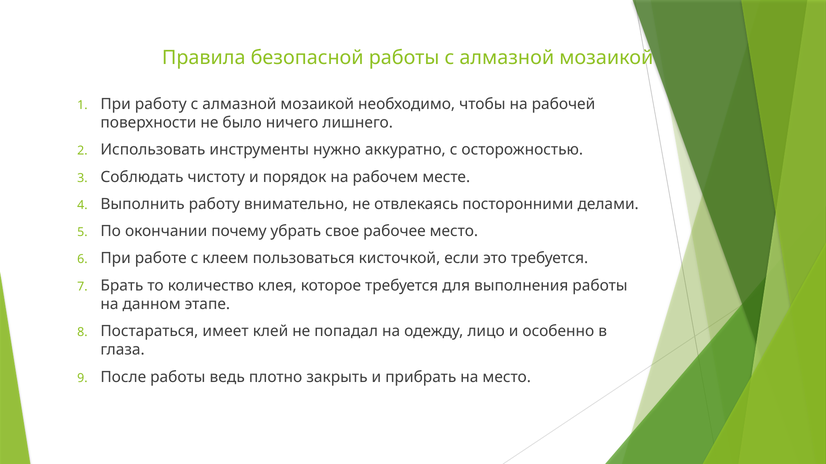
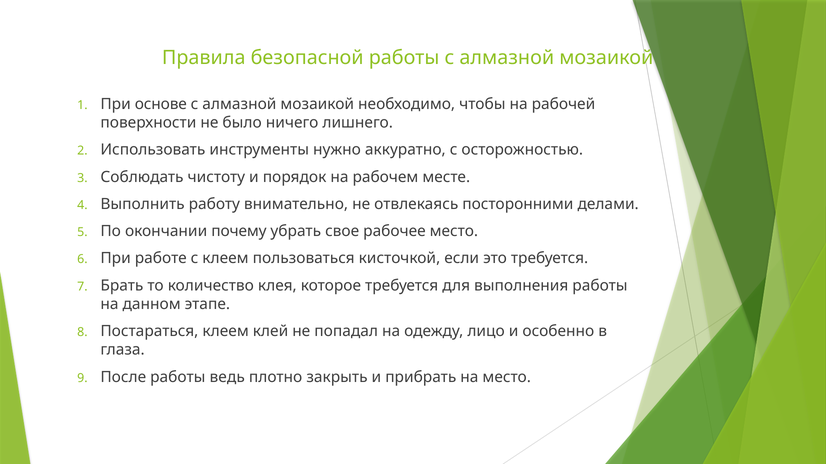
При работу: работу -> основе (161, 104)
Постараться имеет: имеет -> клеем (226, 332)
